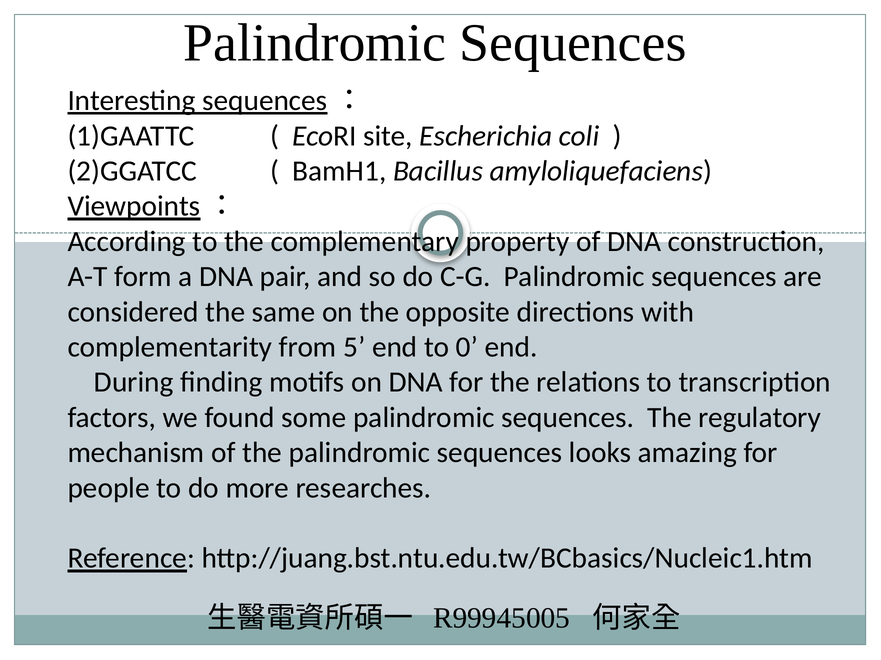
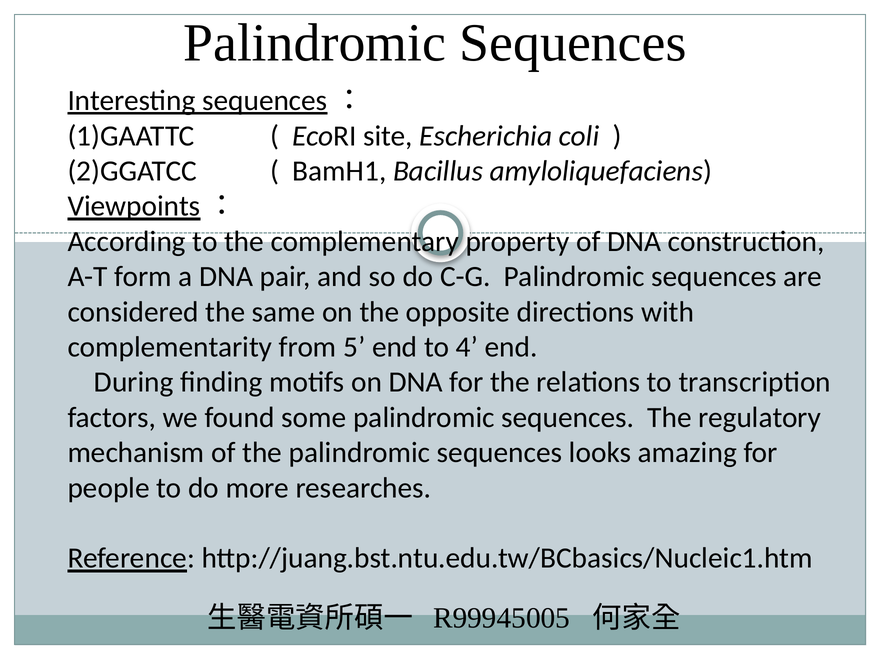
0: 0 -> 4 (467, 347)
